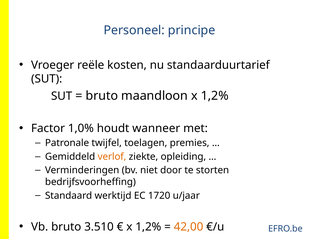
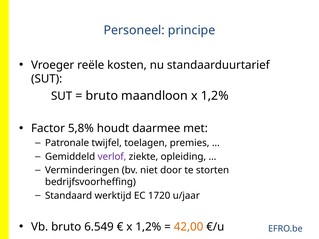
1,0%: 1,0% -> 5,8% (81, 129)
wanneer: wanneer -> daarmee (156, 129)
verlof colour: orange -> purple (112, 157)
3.510: 3.510 -> 6.549 (99, 227)
